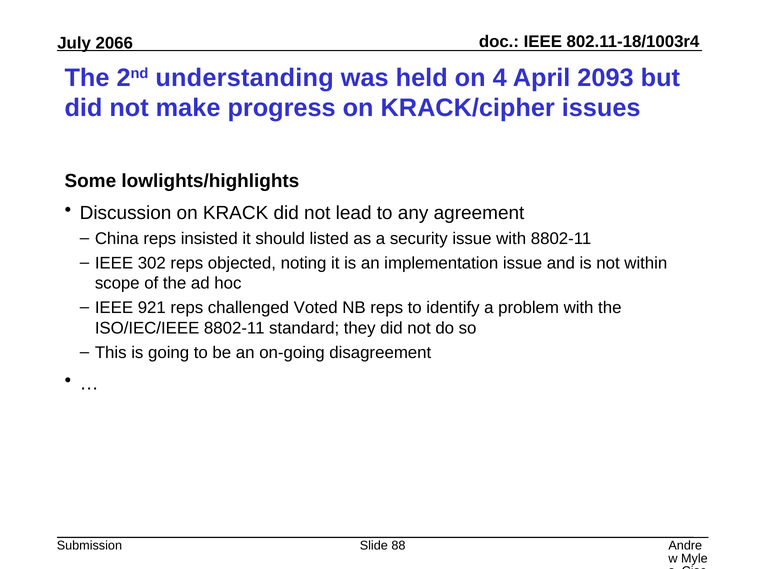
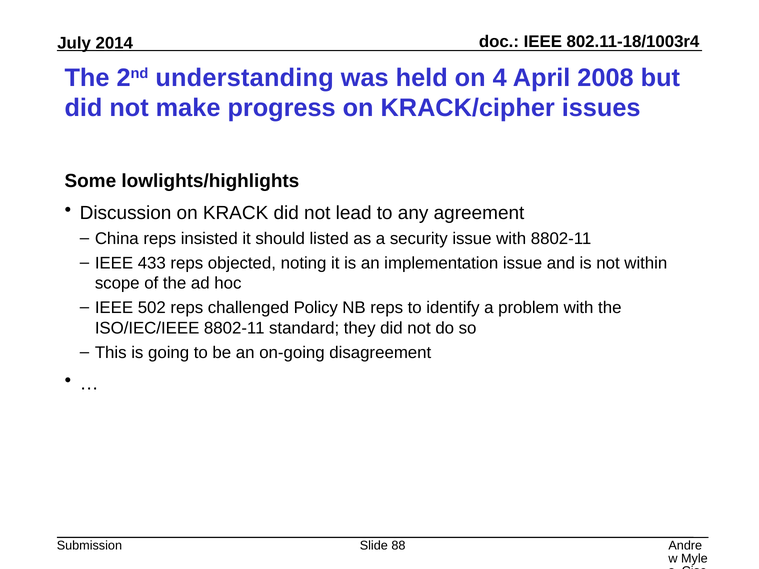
2066: 2066 -> 2014 (114, 43)
2093: 2093 -> 2008 (606, 78)
302: 302 -> 433 (152, 263)
921: 921 -> 502 (152, 308)
Voted: Voted -> Policy (316, 308)
